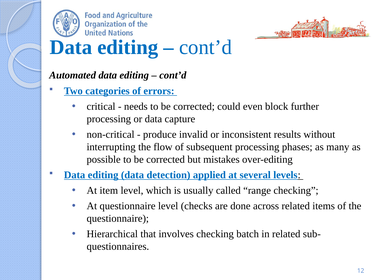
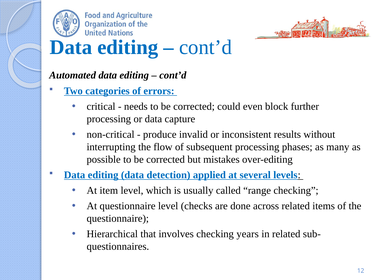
batch: batch -> years (248, 234)
